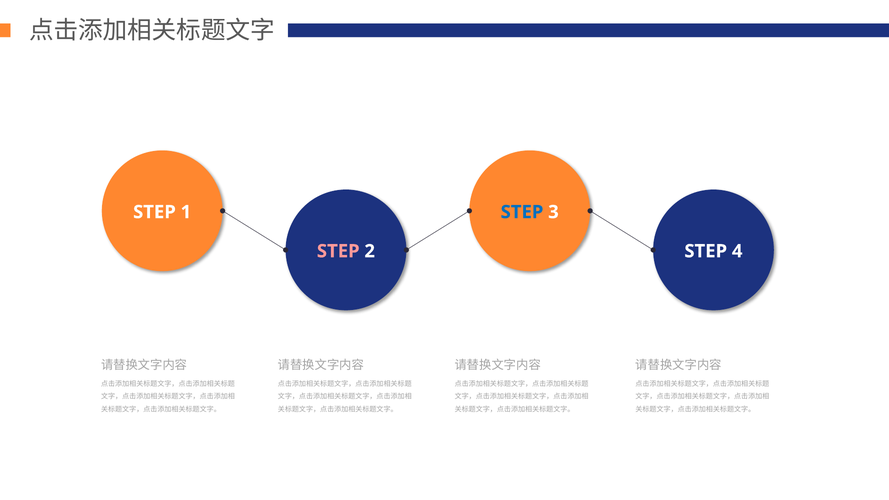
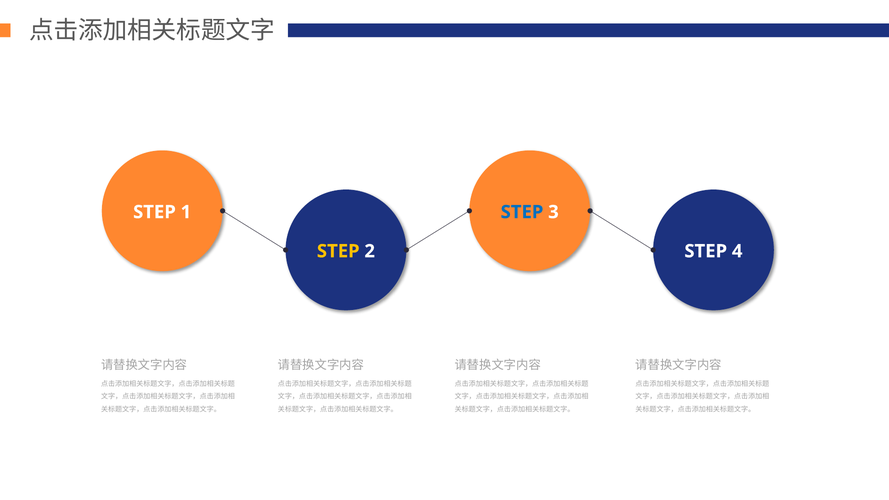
STEP colour: pink -> yellow (338, 251)
